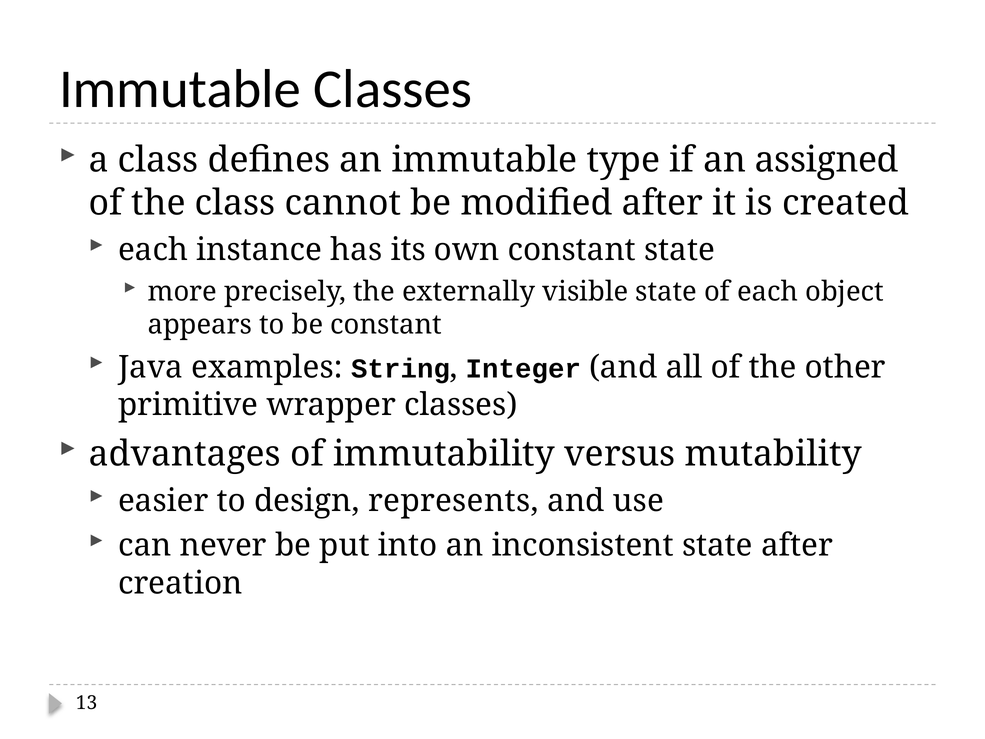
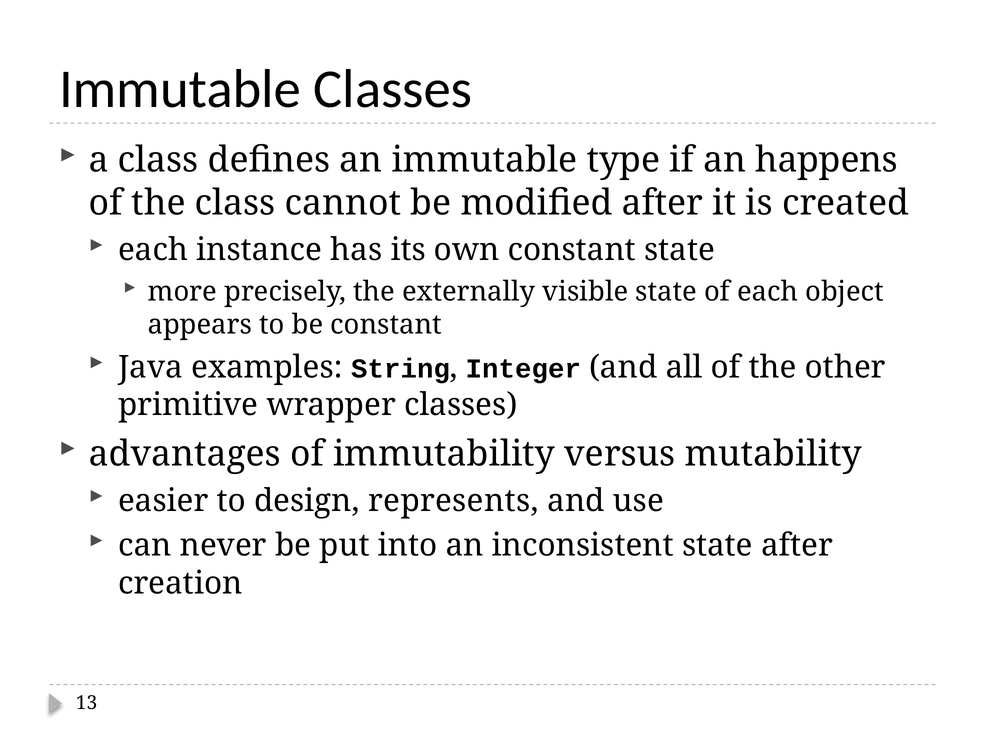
assigned: assigned -> happens (827, 160)
